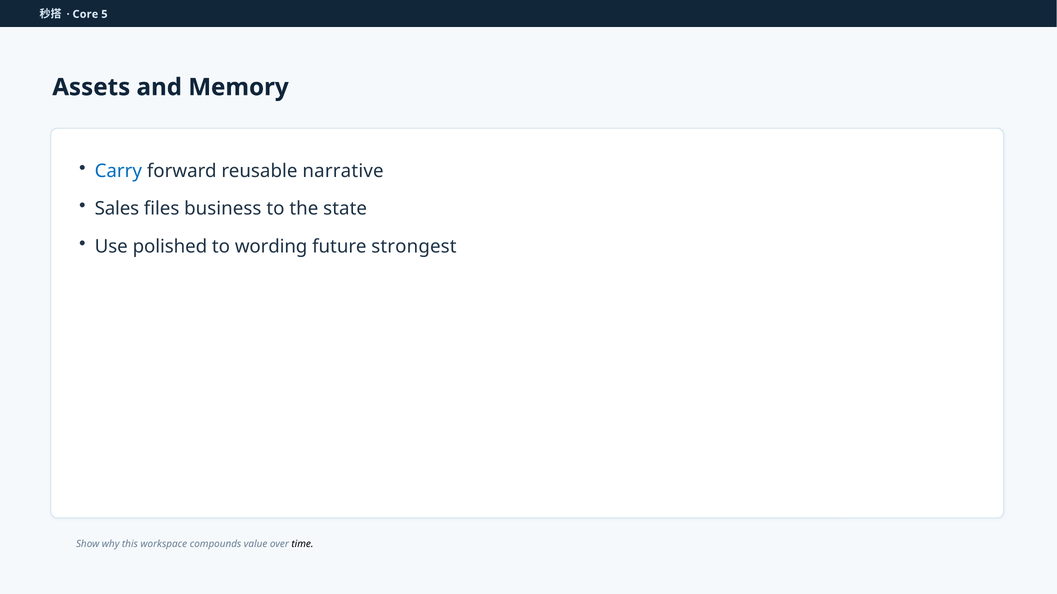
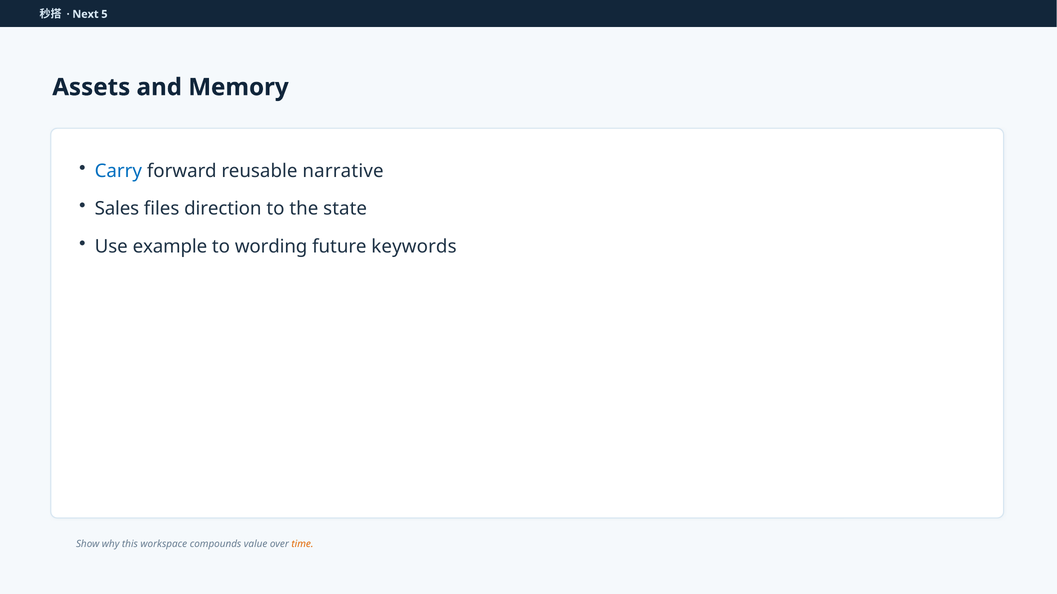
Core: Core -> Next (85, 14)
business: business -> direction (223, 209)
polished: polished -> example (170, 247)
strongest: strongest -> keywords (414, 247)
time colour: black -> orange (302, 544)
